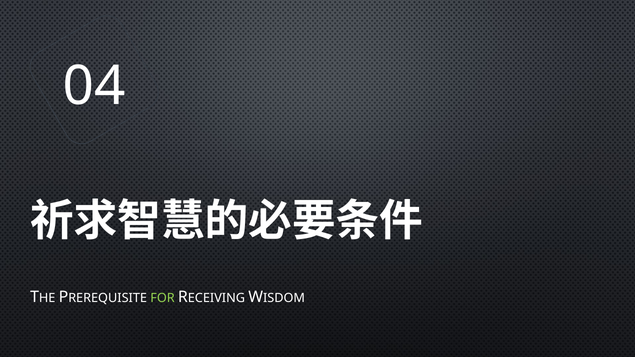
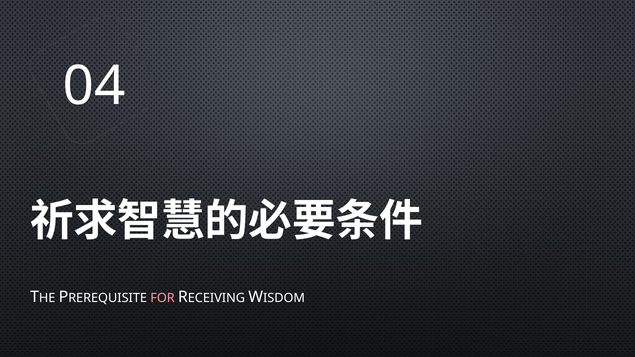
FOR colour: light green -> pink (163, 298)
